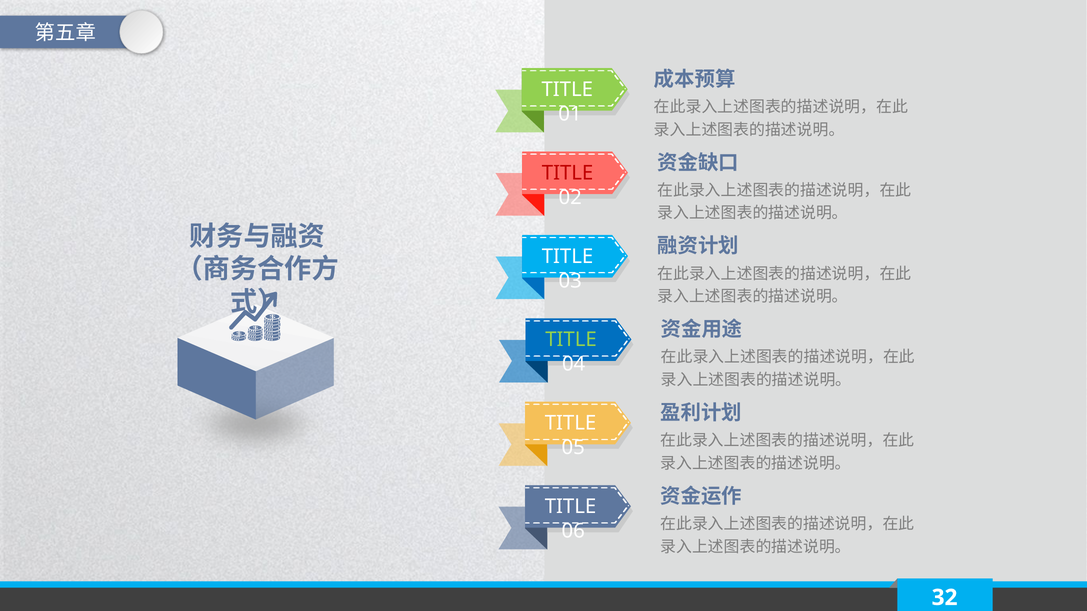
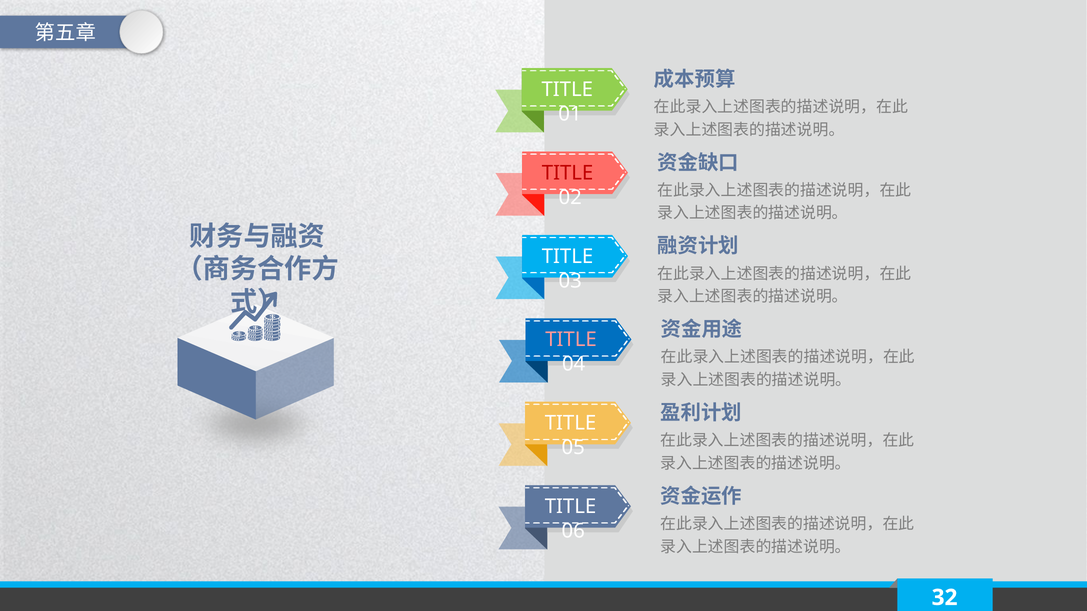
TITLE colour: light green -> pink (571, 340)
